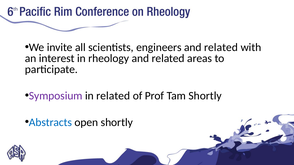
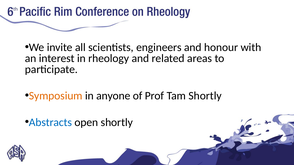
engineers and related: related -> honour (221, 48)
Symposium colour: purple -> orange (56, 96)
in related: related -> anyone (113, 96)
